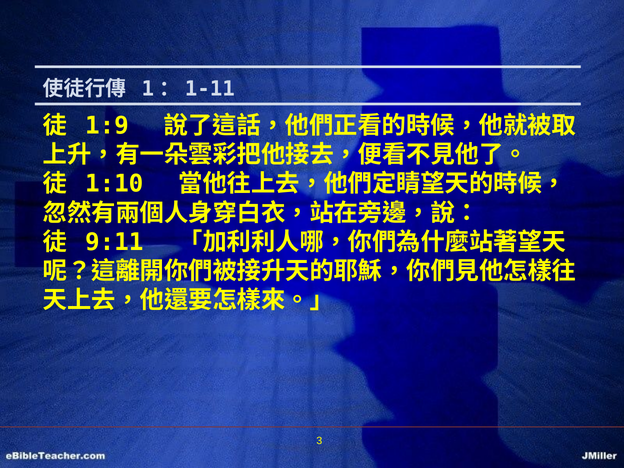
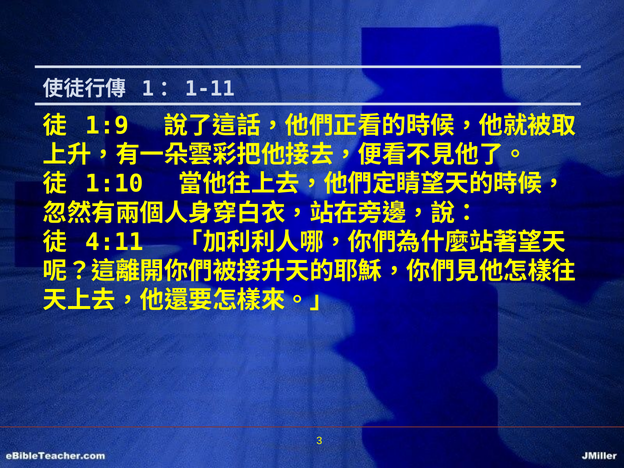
9:11: 9:11 -> 4:11 (114, 242)
